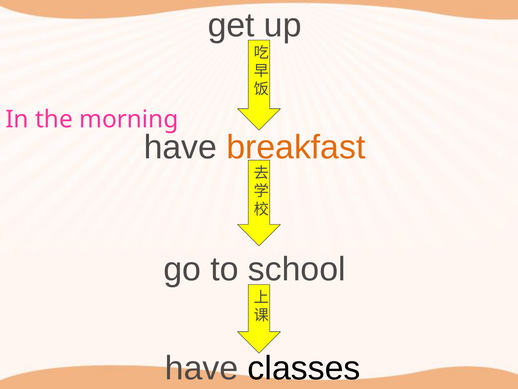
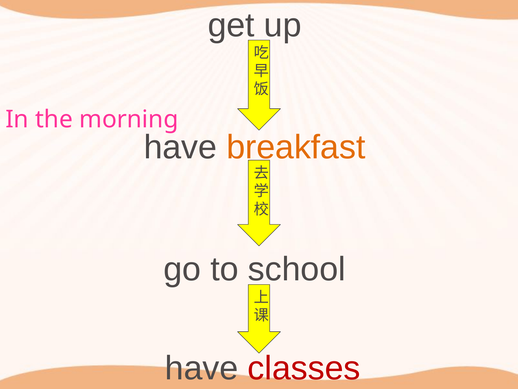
classes colour: black -> red (304, 368)
